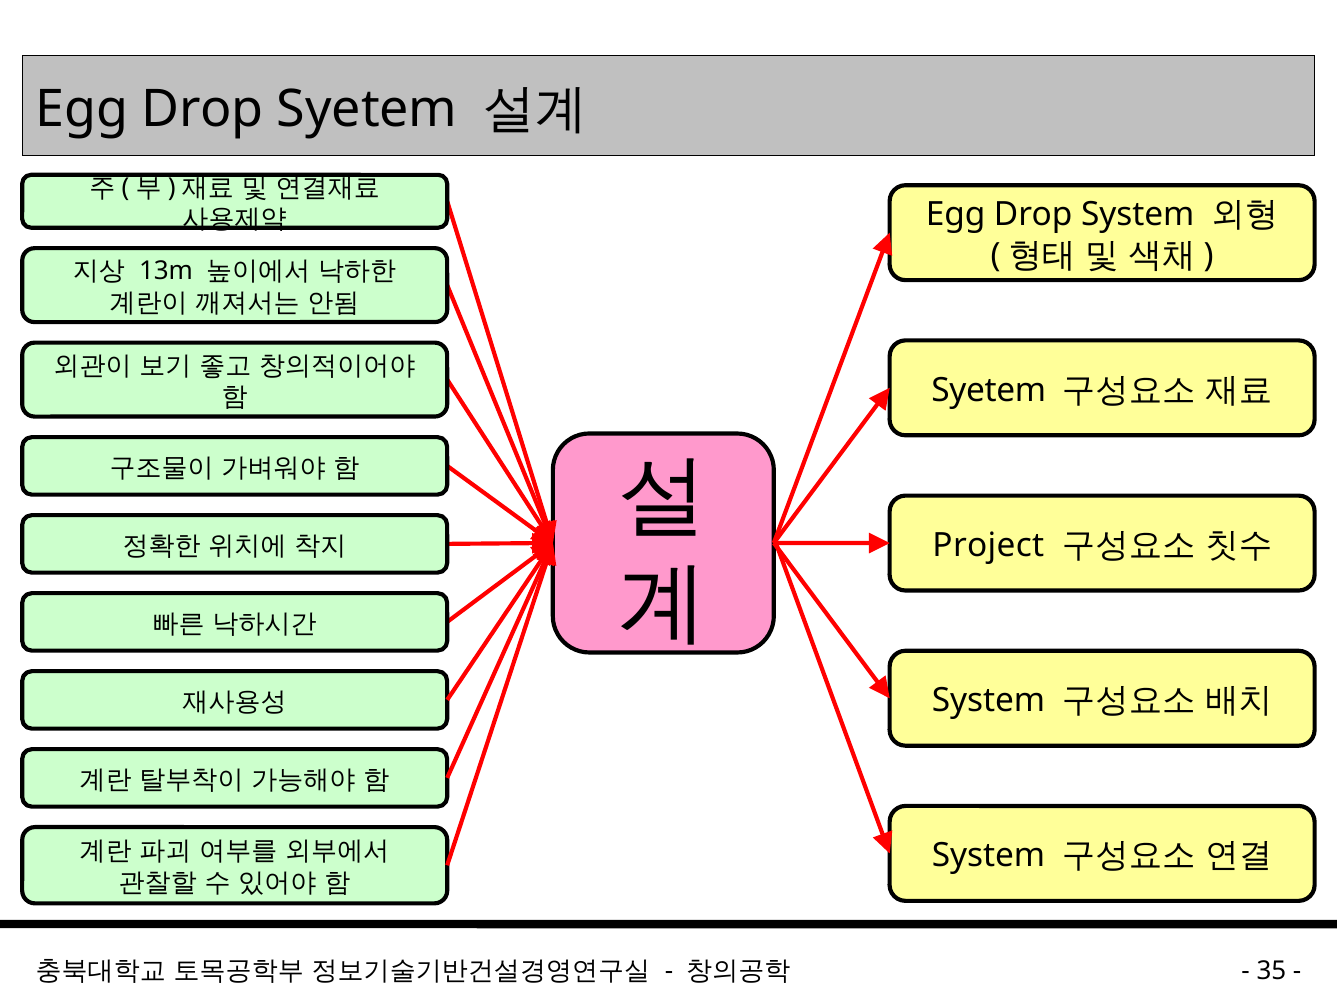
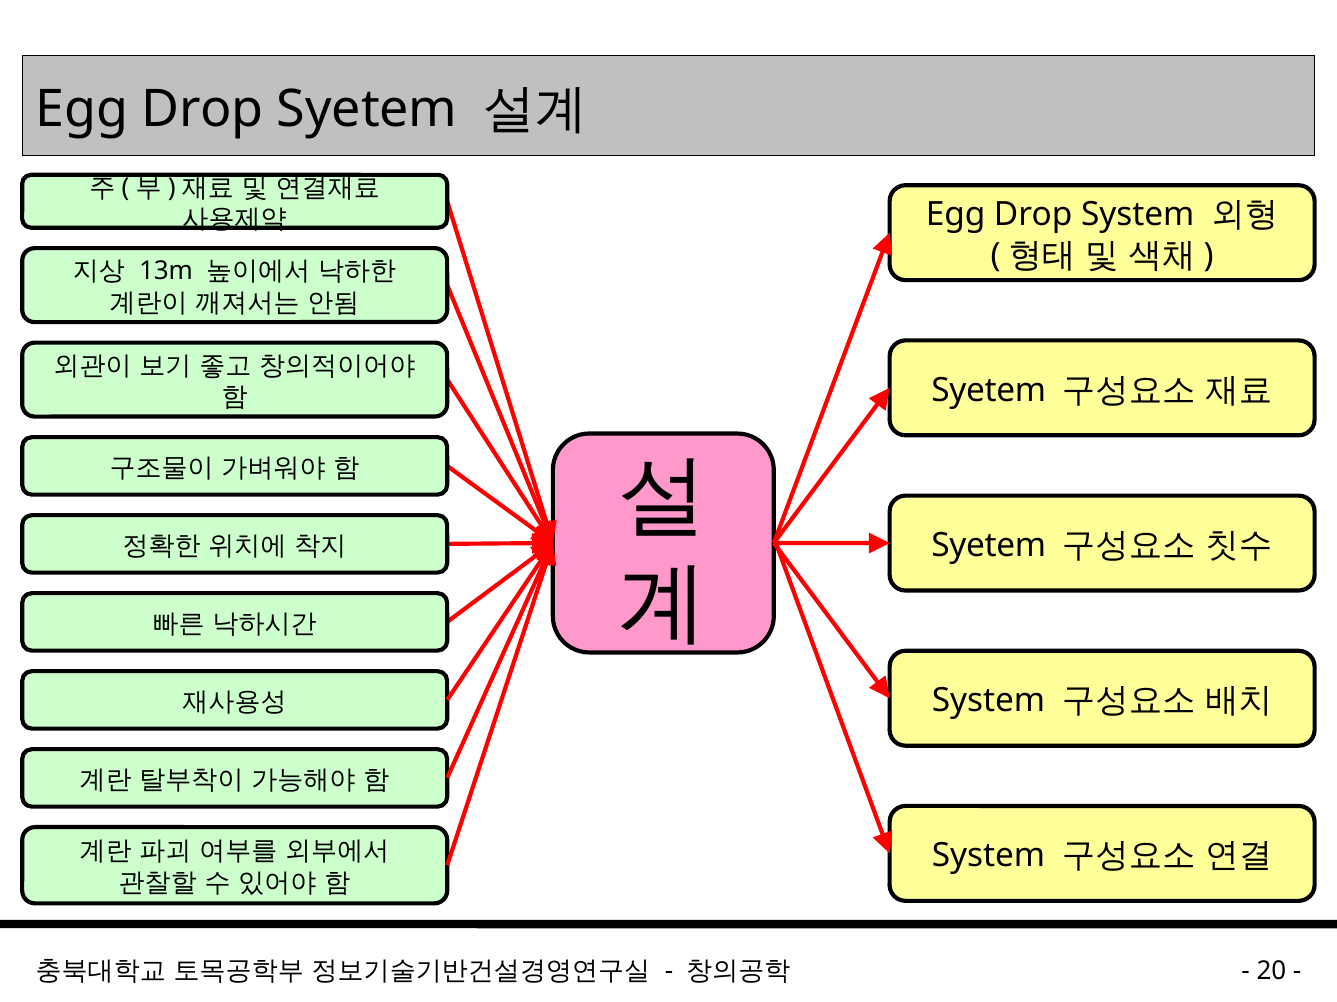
Project: Project -> Syetem (989, 546)
35: 35 -> 20 (1271, 971)
